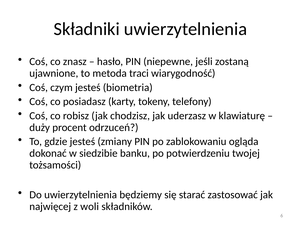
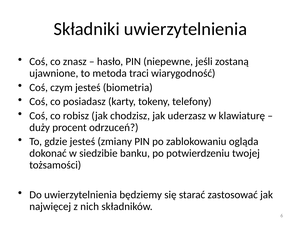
woli: woli -> nich (90, 206)
